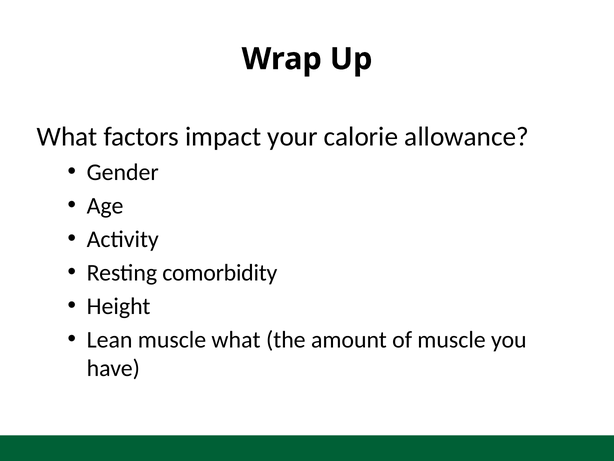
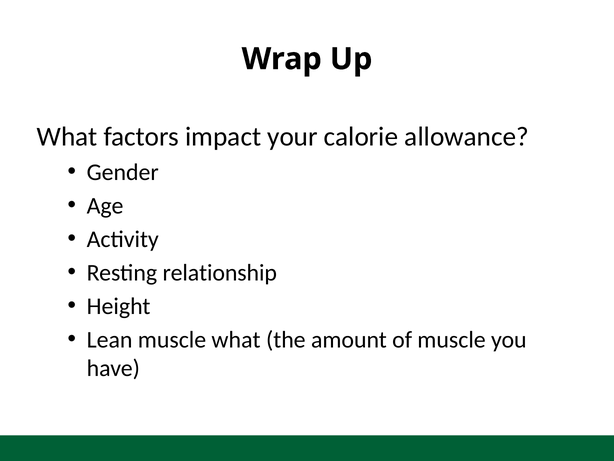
comorbidity: comorbidity -> relationship (220, 272)
